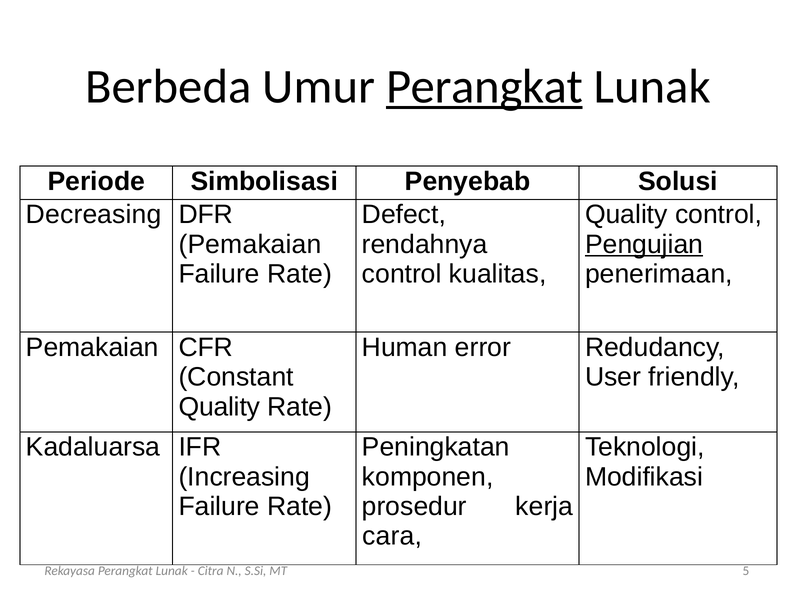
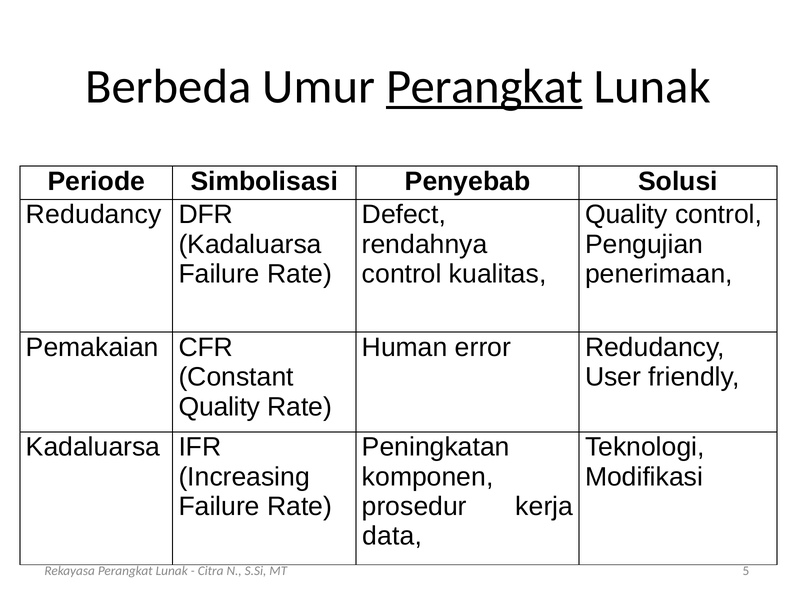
Decreasing: Decreasing -> Redudancy (94, 215)
Pemakaian: Pemakaian -> Kadaluarsa (250, 244)
Pengujian underline: present -> none (644, 244)
cara: cara -> data (392, 536)
